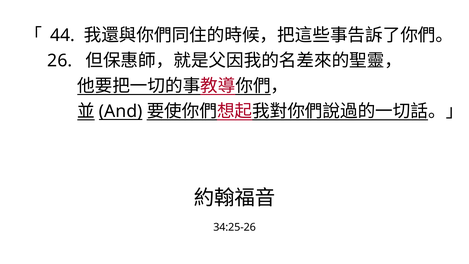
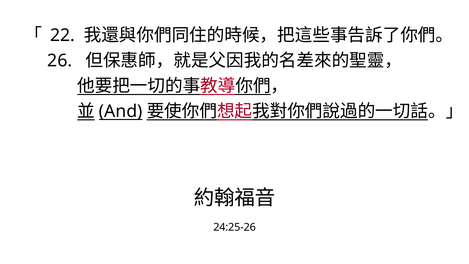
44: 44 -> 22 (63, 35)
34:25-26: 34:25-26 -> 24:25-26 (235, 227)
